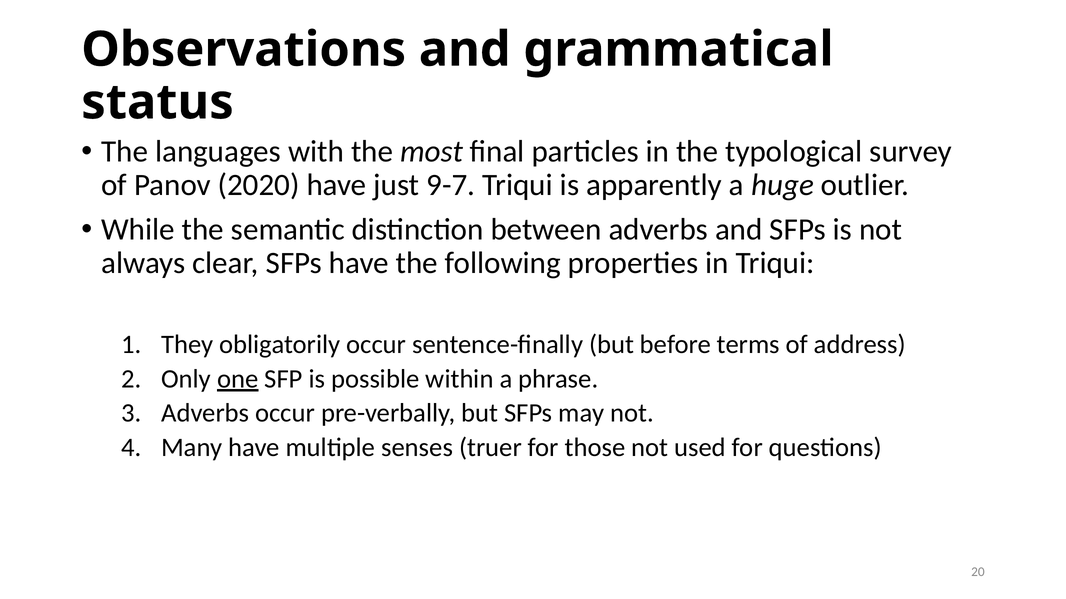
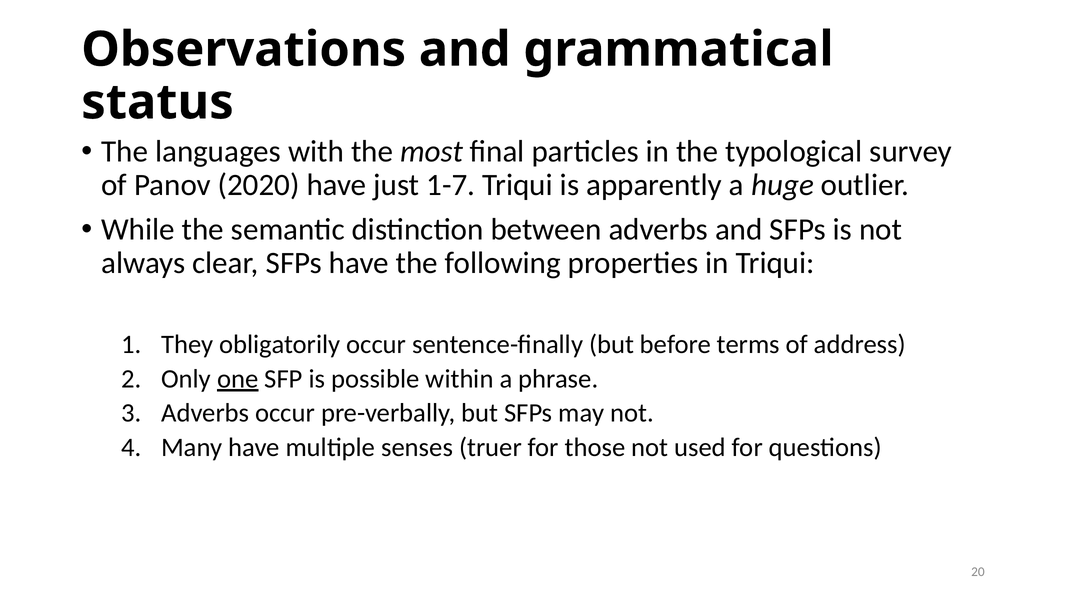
9-7: 9-7 -> 1-7 (451, 185)
